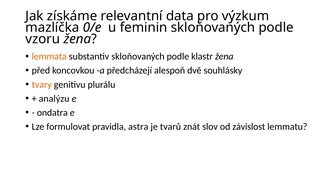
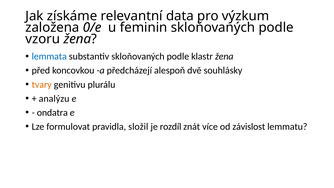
mazlíčka: mazlíčka -> založena (52, 27)
lemmata colour: orange -> blue (49, 56)
astra: astra -> složil (138, 126)
tvarů: tvarů -> rozdíl (171, 126)
slov: slov -> více (210, 126)
